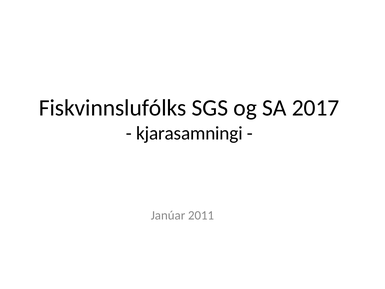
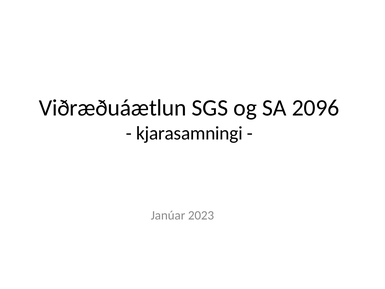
Fiskvinnslufólks: Fiskvinnslufólks -> Viðræðuáætlun (113, 108)
2017: 2017 -> 2096 (316, 108)
2011: 2011 -> 2023 (201, 215)
